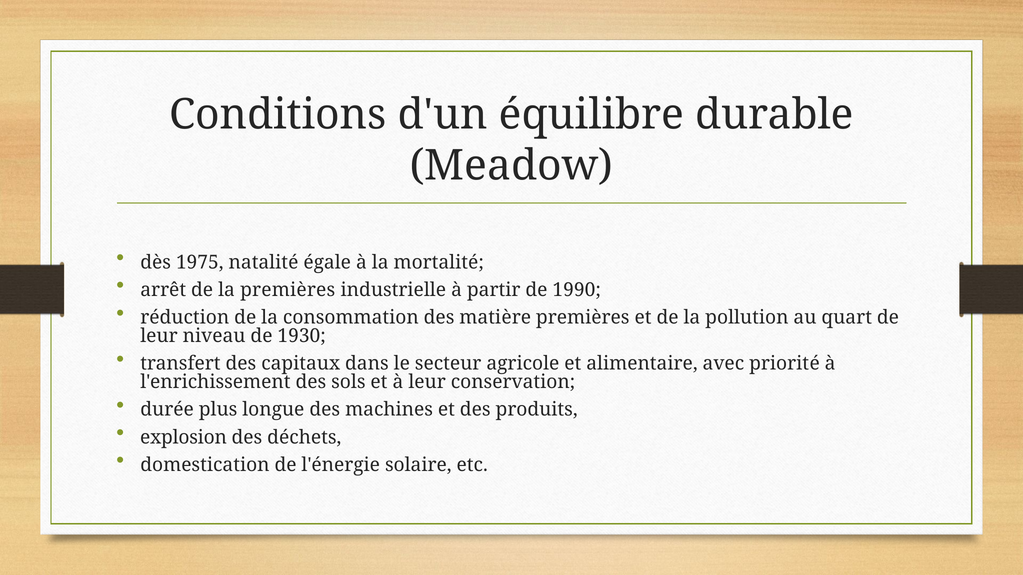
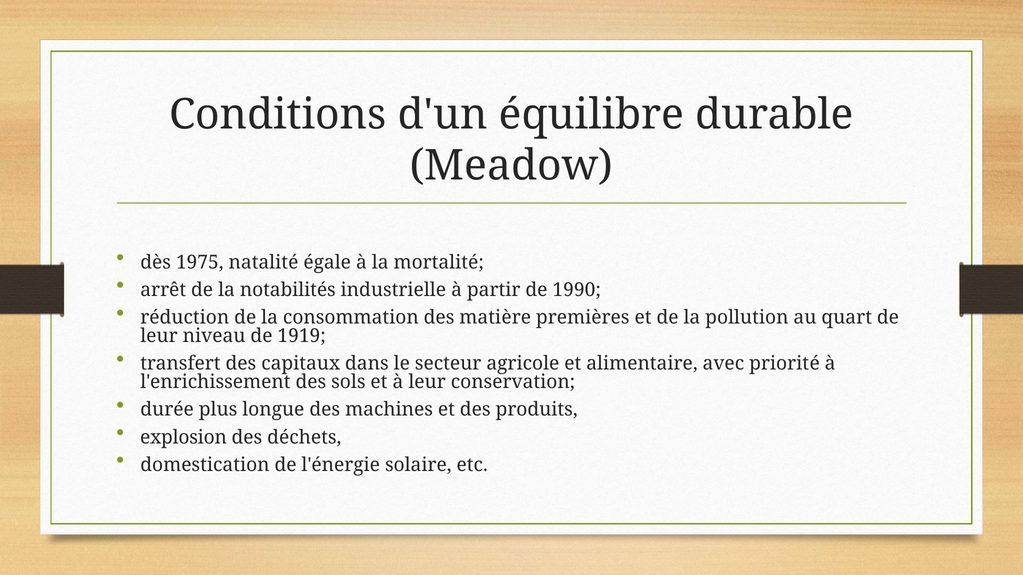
la premières: premières -> notabilités (288, 290)
1930: 1930 -> 1919 (302, 336)
